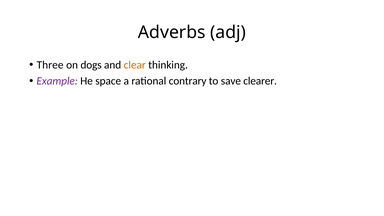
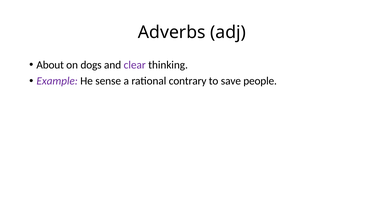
Three: Three -> About (50, 65)
clear colour: orange -> purple (135, 65)
space: space -> sense (108, 81)
clearer: clearer -> people (260, 81)
